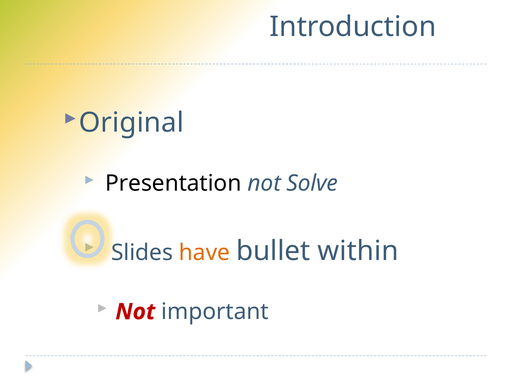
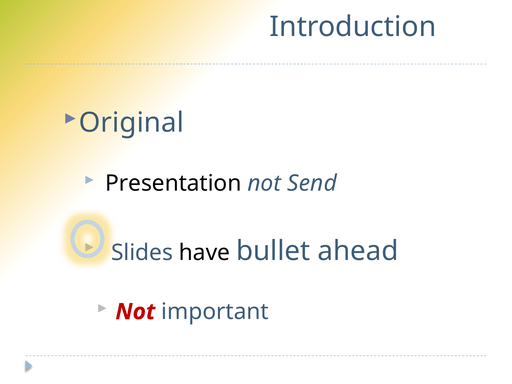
Solve: Solve -> Send (312, 183)
have colour: orange -> black (205, 253)
within: within -> ahead (358, 251)
